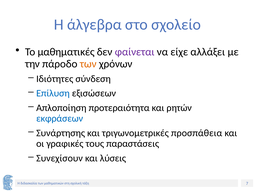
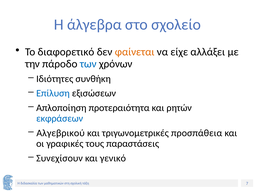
μαθηματικές: μαθηματικές -> διαφορετικό (66, 52)
φαίνεται colour: purple -> orange (135, 52)
των colour: orange -> blue (88, 64)
σύνδεση: σύνδεση -> συνθήκη (93, 79)
Συνάρτησης: Συνάρτησης -> Αλγεβρικού (61, 133)
λύσεις: λύσεις -> γενικό (113, 158)
